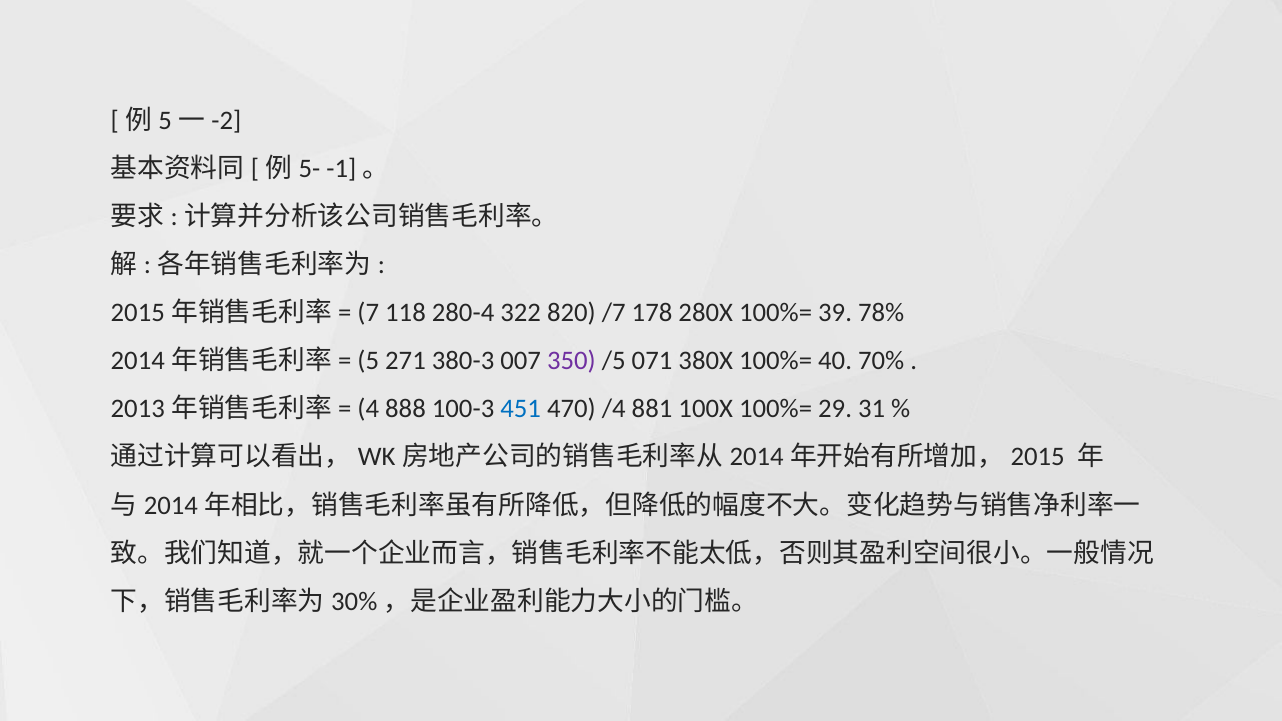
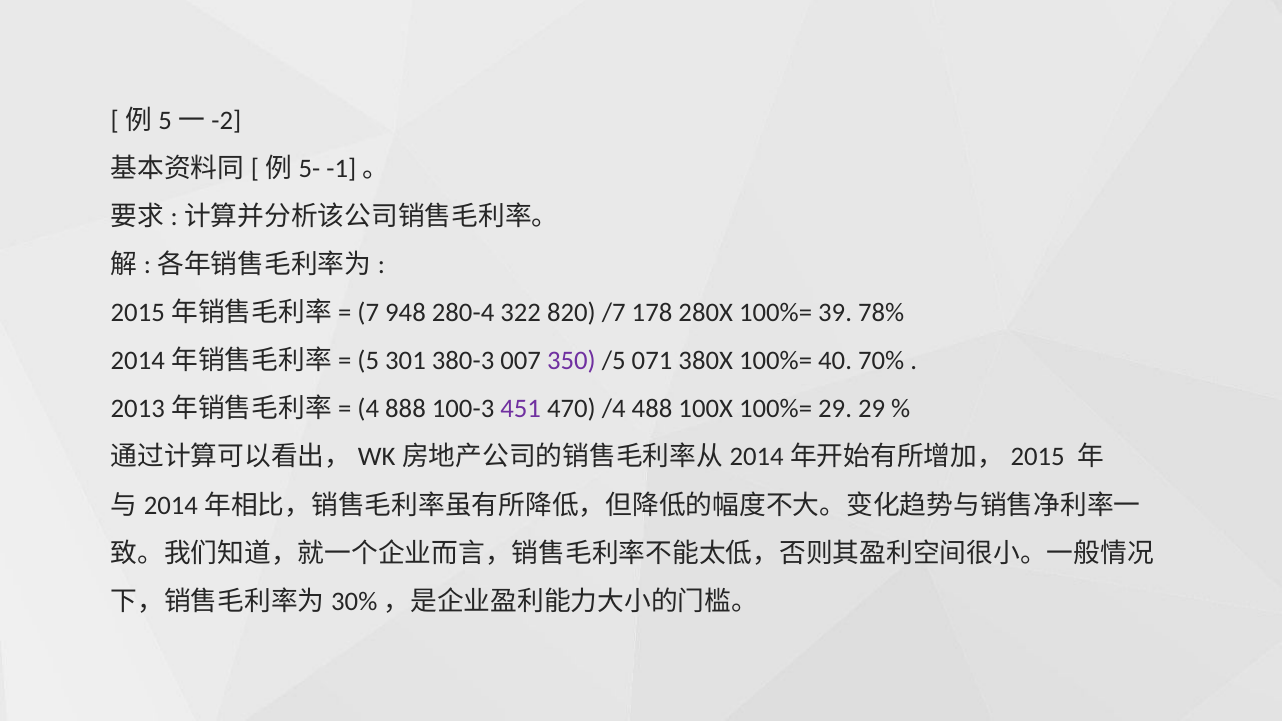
118: 118 -> 948 (405, 313)
271: 271 -> 301 (405, 361)
451 colour: blue -> purple (521, 409)
881: 881 -> 488 (652, 409)
29 31: 31 -> 29 (872, 409)
